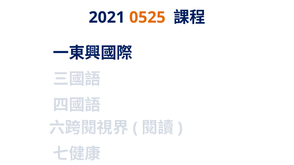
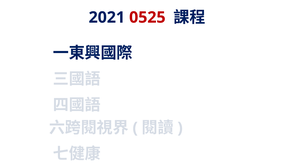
0525 colour: orange -> red (147, 17)
